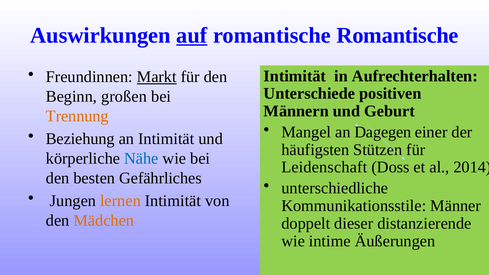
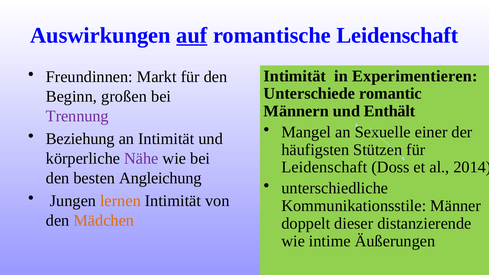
romantische Romantische: Romantische -> Leidenschaft (397, 36)
Markt underline: present -> none (157, 77)
Aufrechterhalten: Aufrechterhalten -> Experimentieren (415, 76)
positiven: positiven -> romantic (390, 94)
Geburt: Geburt -> Enthält (390, 111)
Trennung colour: orange -> purple (77, 116)
Dagegen: Dagegen -> Sexuelle (383, 132)
Nähe colour: blue -> purple (141, 158)
Gefährliches: Gefährliches -> Angleichung (160, 178)
